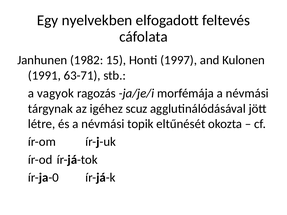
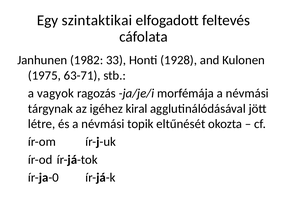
nyelvekben: nyelvekben -> szintaktikai (97, 20)
15: 15 -> 33 (116, 60)
1997: 1997 -> 1928 (179, 60)
1991: 1991 -> 1975 (44, 76)
scuz: scuz -> kiral (137, 109)
